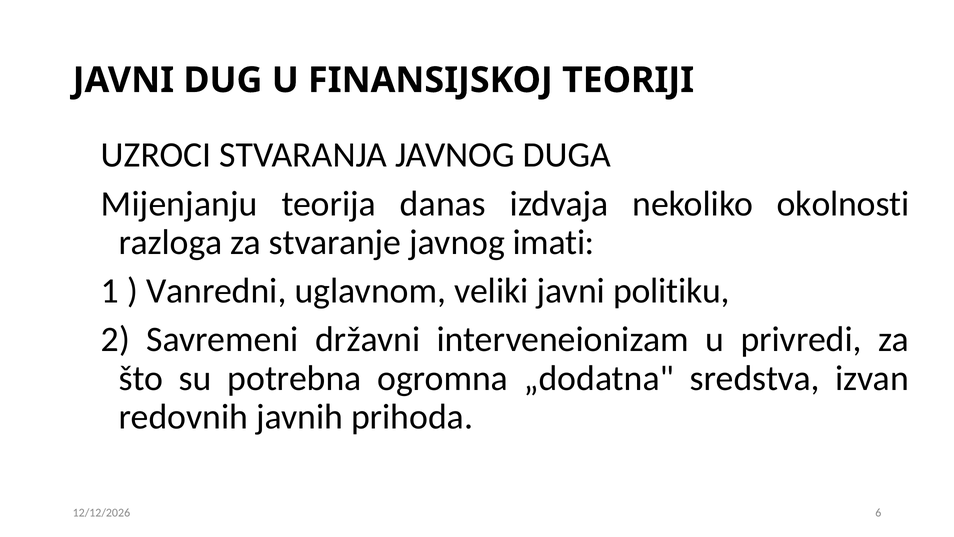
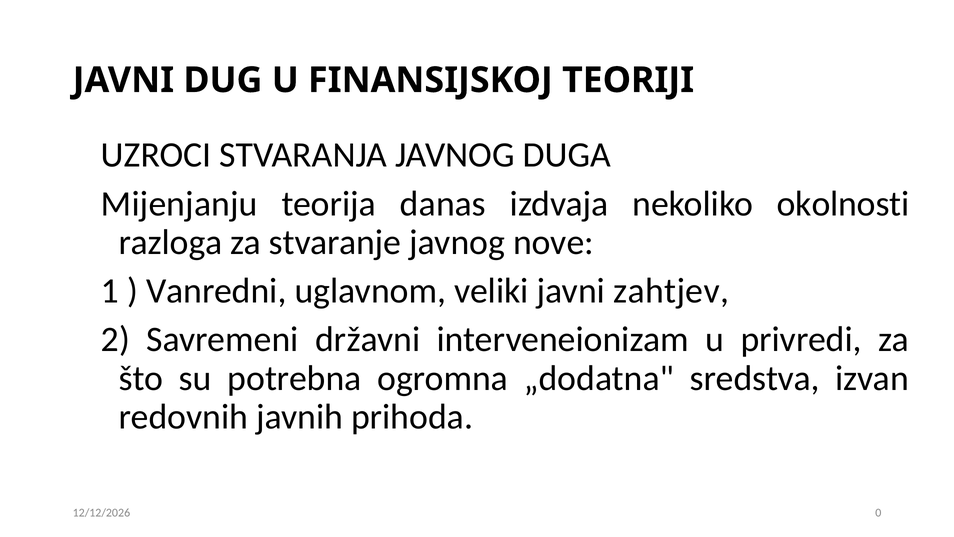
imati: imati -> nove (553, 242)
politiku: politiku -> zahtjev (671, 291)
6: 6 -> 0 (878, 512)
